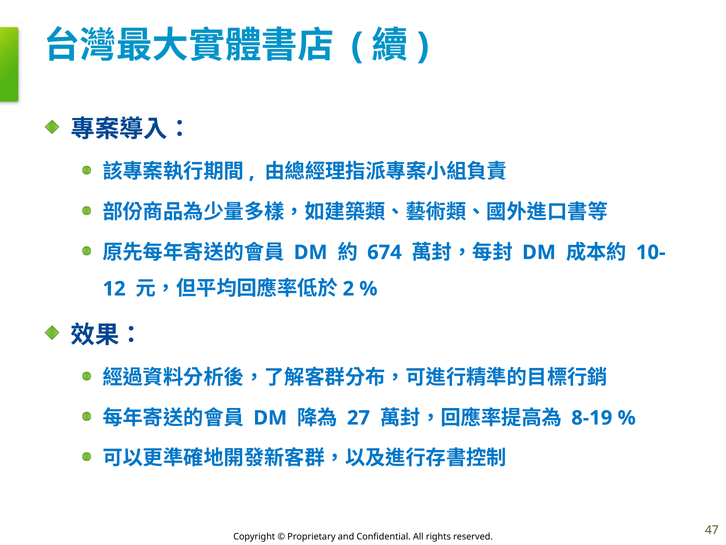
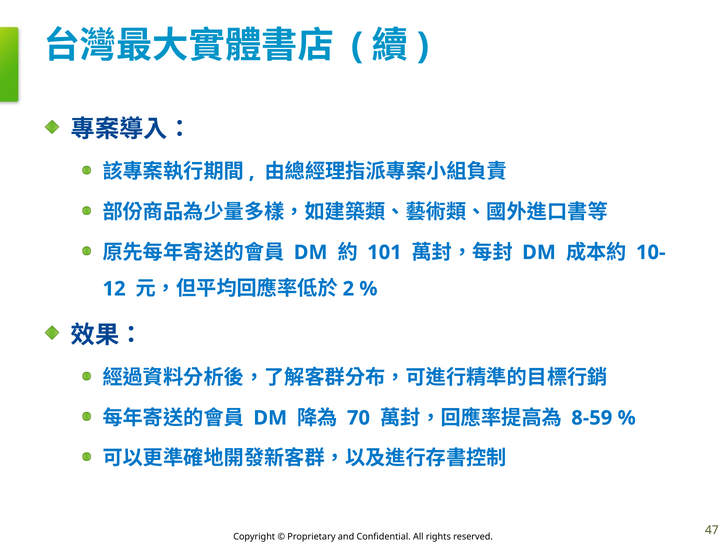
674: 674 -> 101 (384, 252)
27: 27 -> 70 (358, 418)
8-19: 8-19 -> 8-59 (592, 418)
